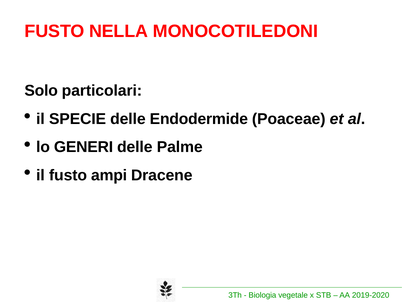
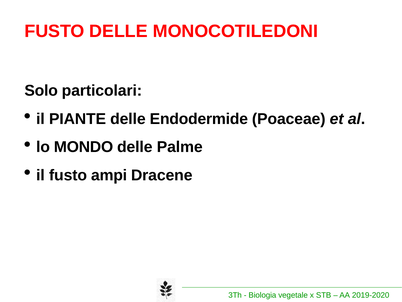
FUSTO NELLA: NELLA -> DELLE (118, 31)
SPECIE: SPECIE -> PIANTE (78, 119)
GENERI: GENERI -> MONDO (84, 147)
